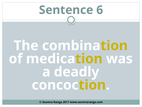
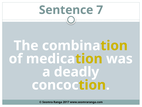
6: 6 -> 7 (100, 10)
